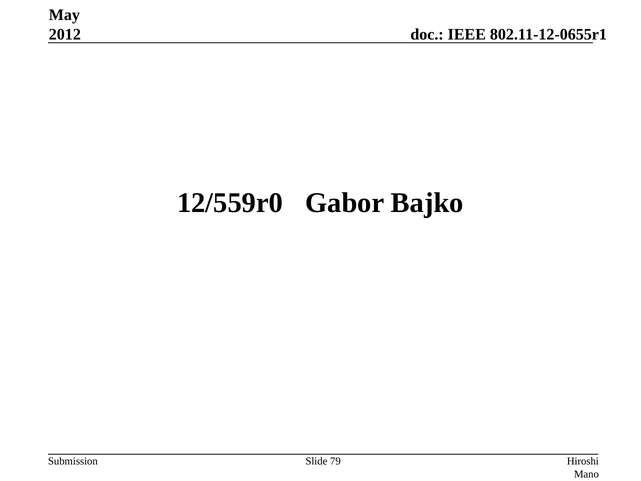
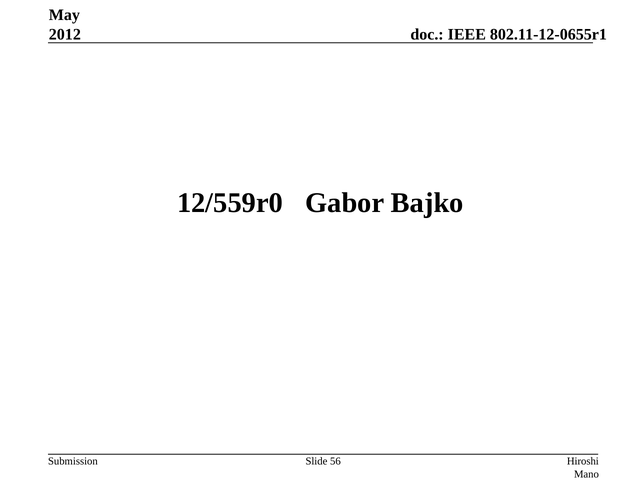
79: 79 -> 56 (335, 461)
